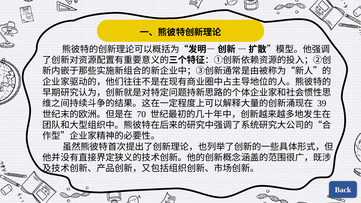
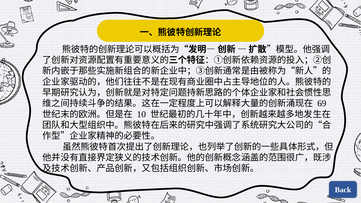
39: 39 -> 69 (322, 104)
70: 70 -> 10 (141, 114)
